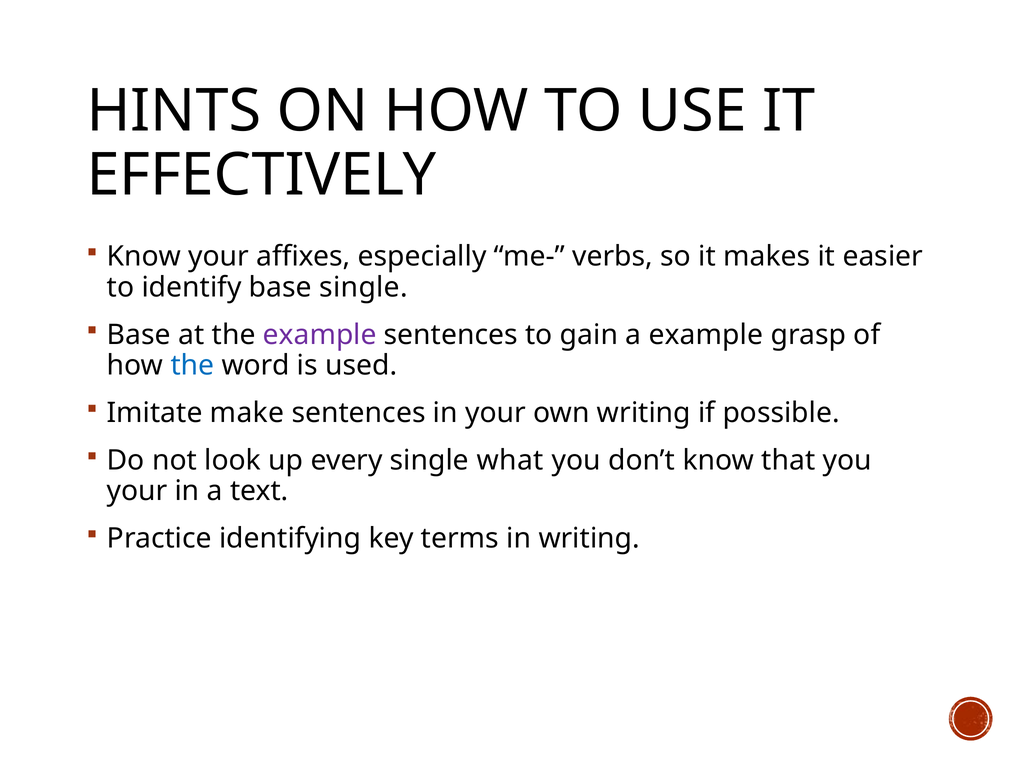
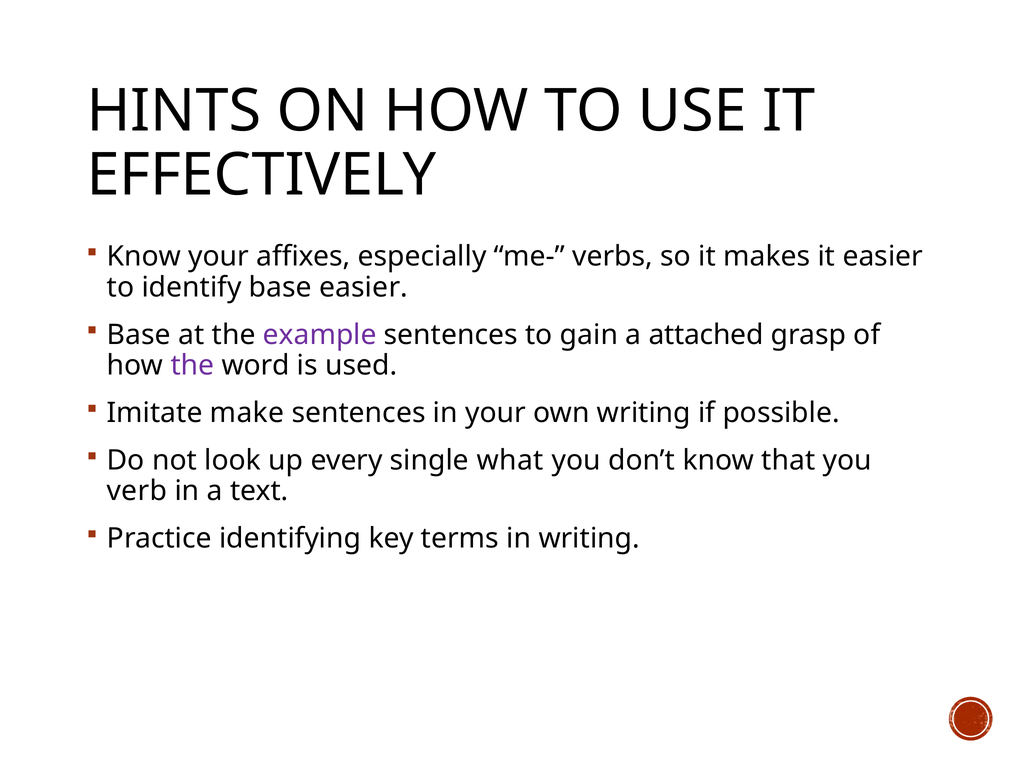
base single: single -> easier (364, 287)
a example: example -> attached (706, 335)
the colour: blue -> purple (192, 365)
your: your -> verb (137, 491)
